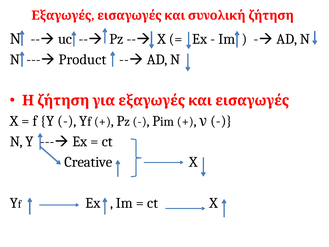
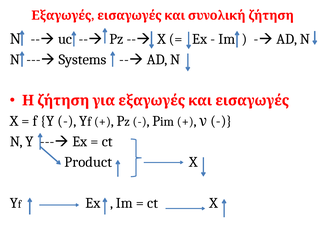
Product: Product -> Systems (83, 59)
Creative: Creative -> Product (88, 162)
